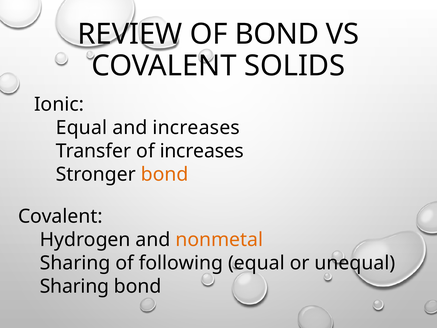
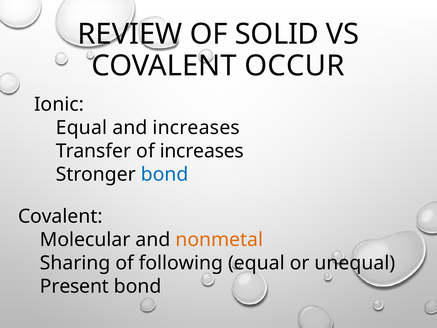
OF BOND: BOND -> SOLID (277, 34)
SOLIDS: SOLIDS -> OCCUR (295, 66)
bond colour: orange -> blue (165, 174)
Hydrogen: Hydrogen -> Molecular (85, 240)
Sharing: Sharing -> Present (74, 286)
